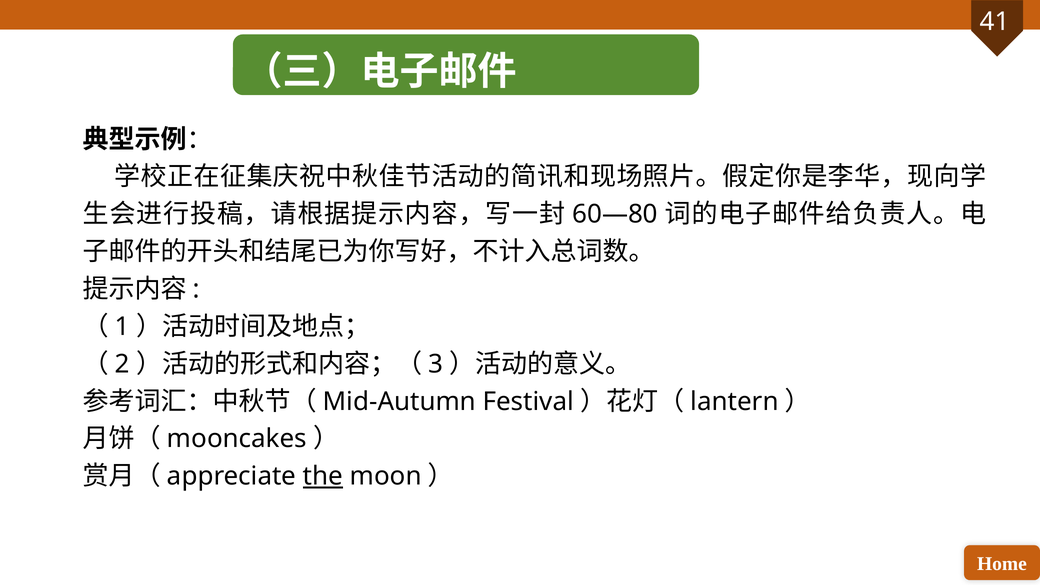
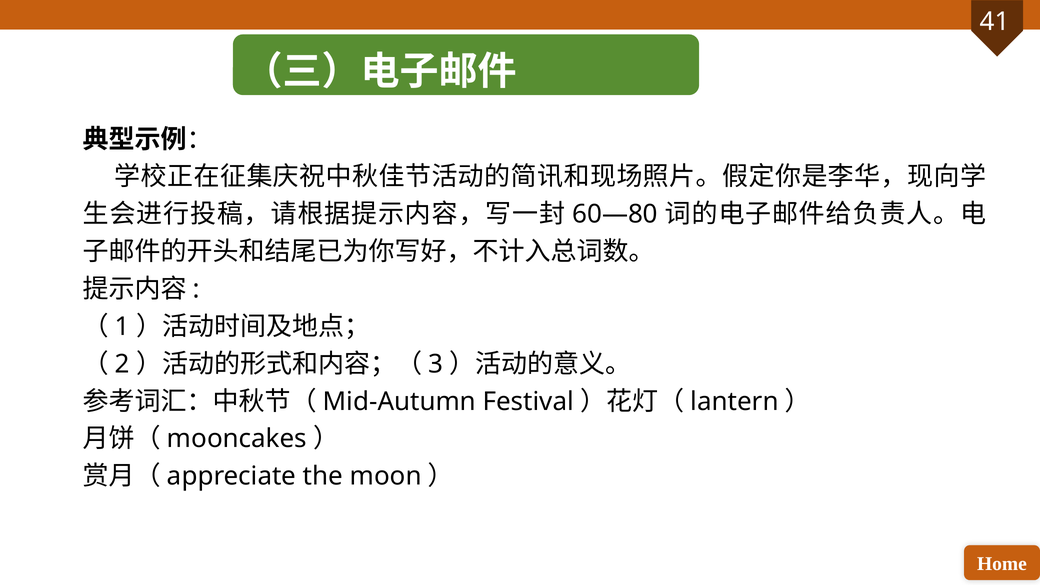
the underline: present -> none (323, 476)
